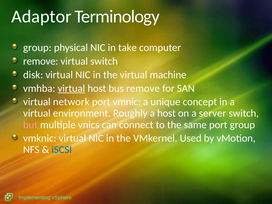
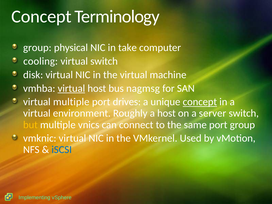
Adaptor: Adaptor -> Concept (41, 17)
remove: remove -> cooling (41, 61)
bus remove: remove -> nagmsg (143, 88)
virtual network: network -> multiple (71, 102)
vmnic: vmnic -> drives (127, 102)
concept underline: none -> present (200, 102)
but colour: pink -> yellow (30, 125)
